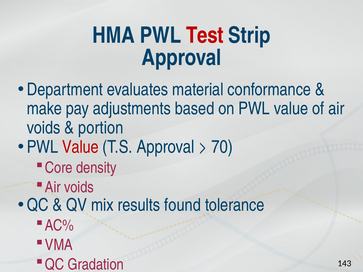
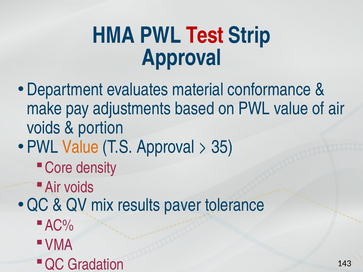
Value colour: red -> orange (80, 147)
70: 70 -> 35 (222, 147)
found: found -> paver (183, 205)
